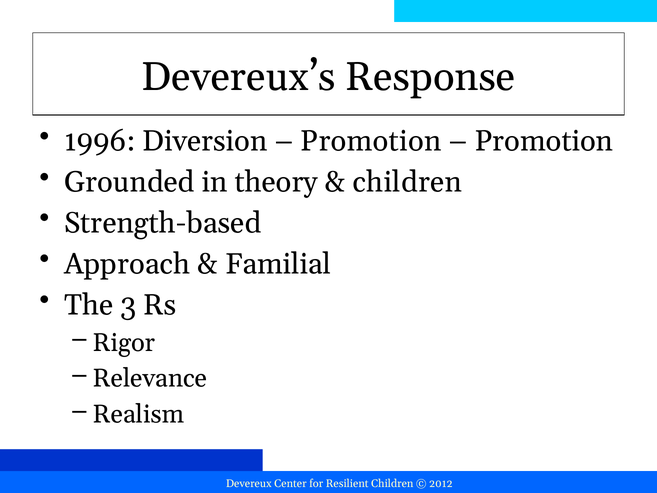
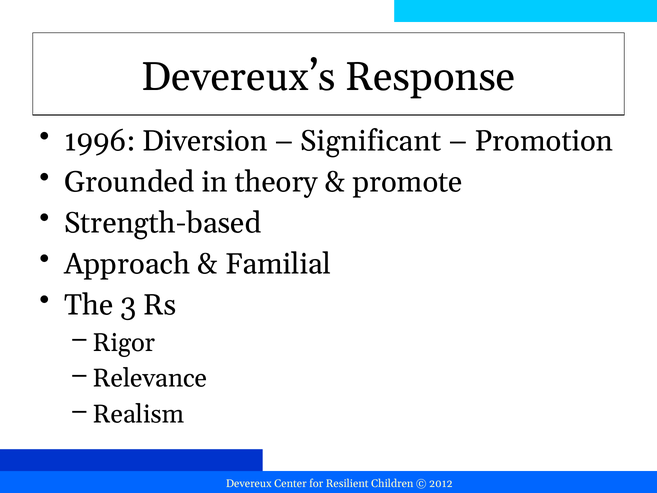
Promotion: Promotion -> Significant (371, 141)
children: children -> promote (408, 182)
